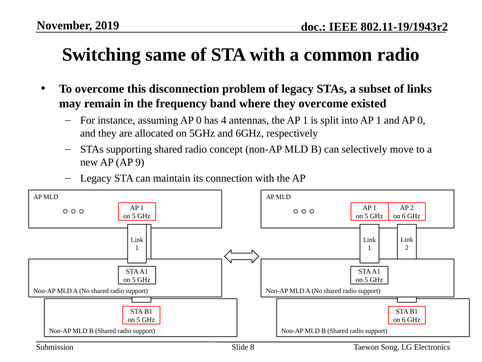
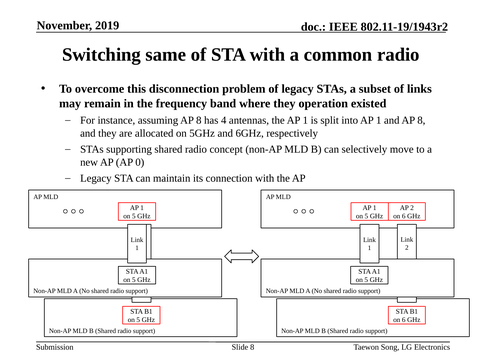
they overcome: overcome -> operation (323, 103)
assuming AP 0: 0 -> 8 (199, 120)
and AP 0: 0 -> 8 (421, 120)
9: 9 -> 0 (140, 162)
